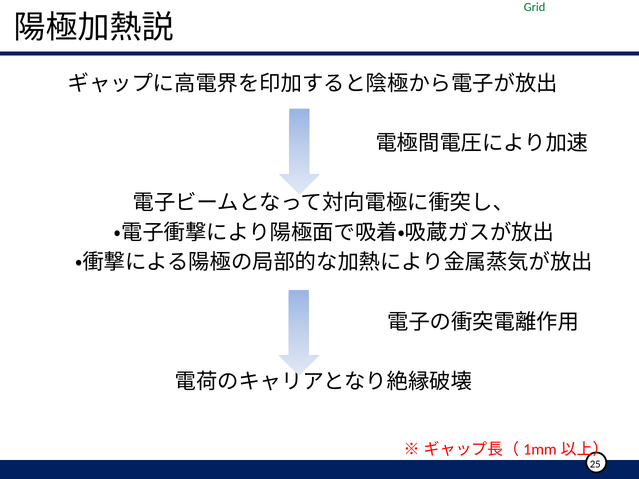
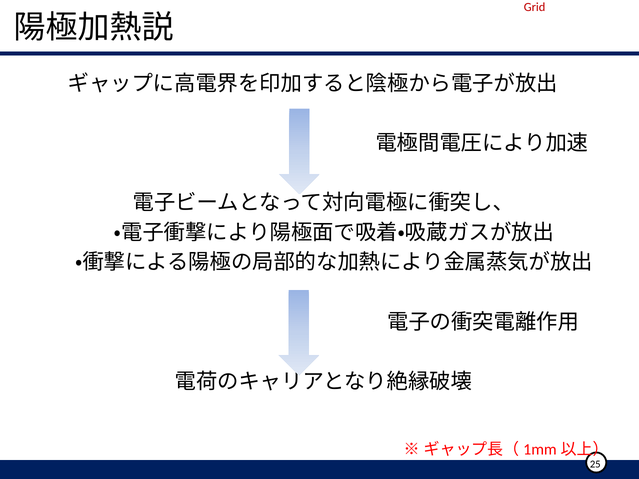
Grid colour: green -> red (535, 7)
